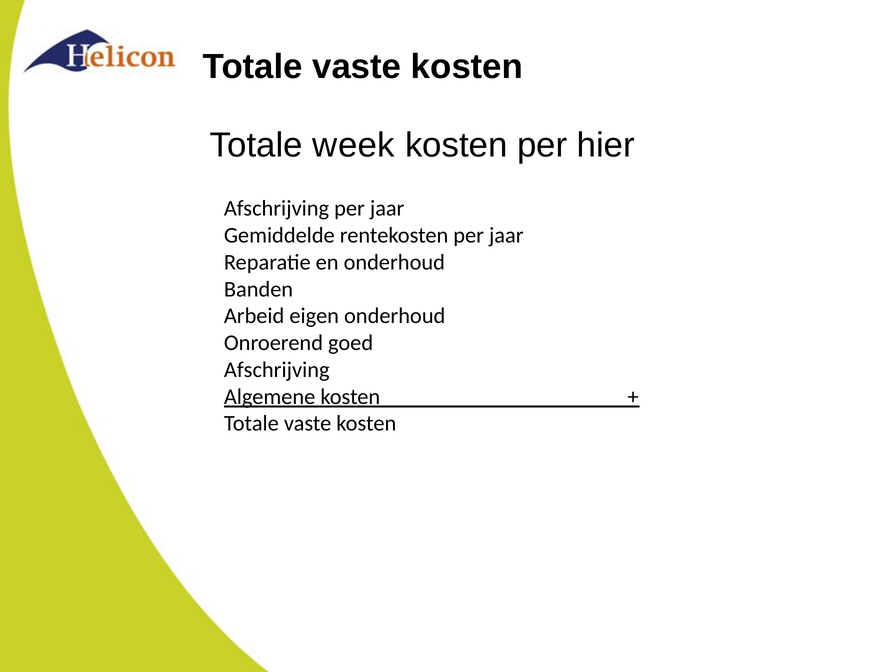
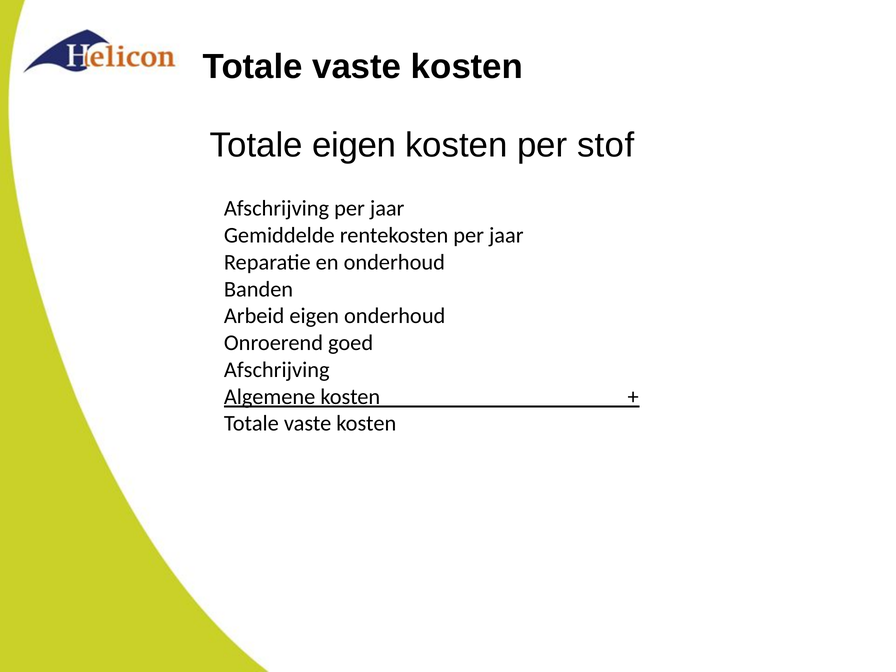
Totale week: week -> eigen (354, 145)
hier: hier -> stof (606, 145)
